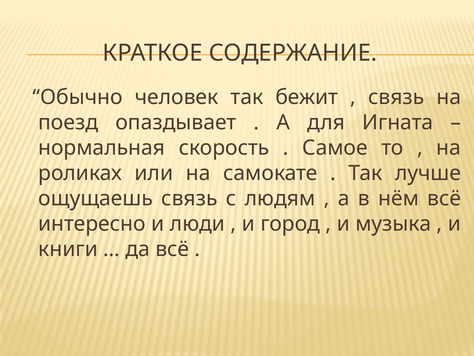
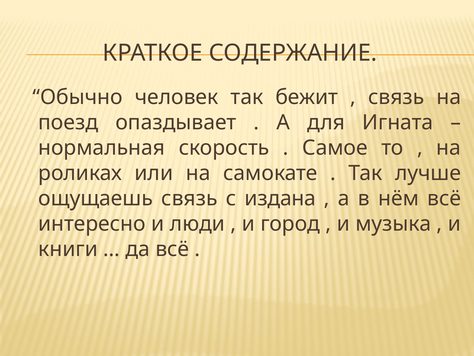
людям: людям -> издана (280, 198)
